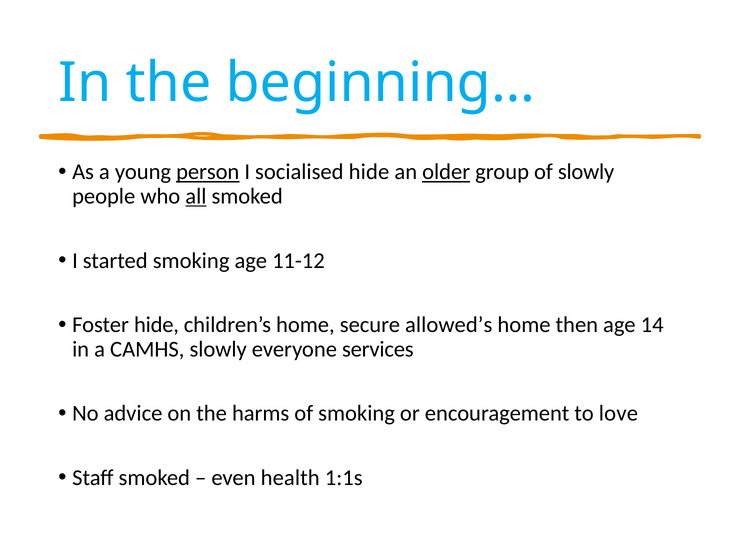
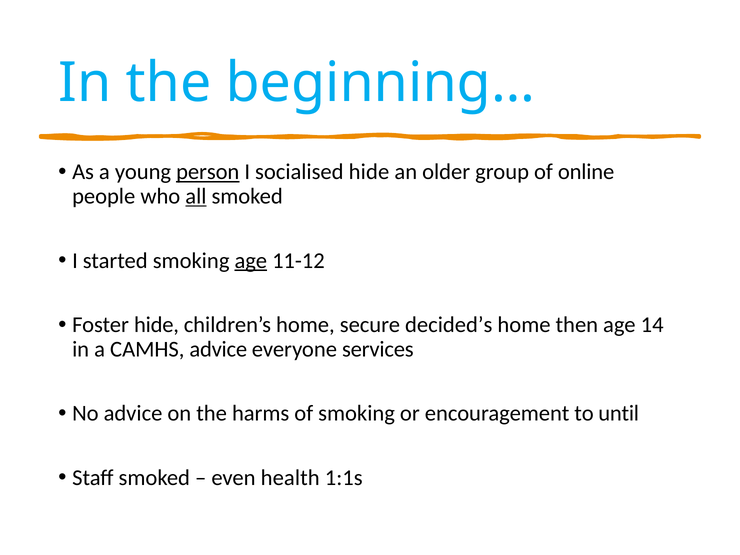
older underline: present -> none (446, 172)
of slowly: slowly -> online (586, 172)
age underline: none -> present (251, 261)
allowed’s: allowed’s -> decided’s (449, 325)
CAMHS slowly: slowly -> advice (218, 349)
love: love -> until (619, 413)
